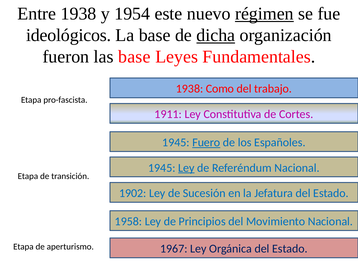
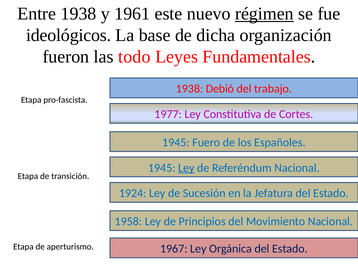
1954: 1954 -> 1961 (132, 14)
dicha underline: present -> none (216, 35)
las base: base -> todo (134, 57)
Como: Como -> Debió (220, 89)
1911: 1911 -> 1977 (168, 114)
Fuero underline: present -> none (206, 142)
1902: 1902 -> 1924 (133, 193)
